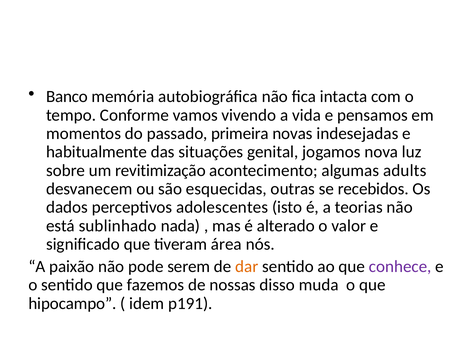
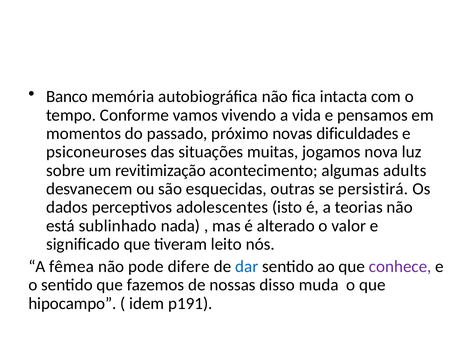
primeira: primeira -> próximo (240, 133)
indesejadas: indesejadas -> dificuldades (357, 133)
habitualmente: habitualmente -> psiconeuroses (96, 152)
genital: genital -> muitas (273, 152)
recebidos: recebidos -> persistirá (373, 189)
área: área -> leito (226, 244)
paixão: paixão -> fêmea (72, 266)
serem: serem -> difere (189, 266)
dar colour: orange -> blue (247, 266)
